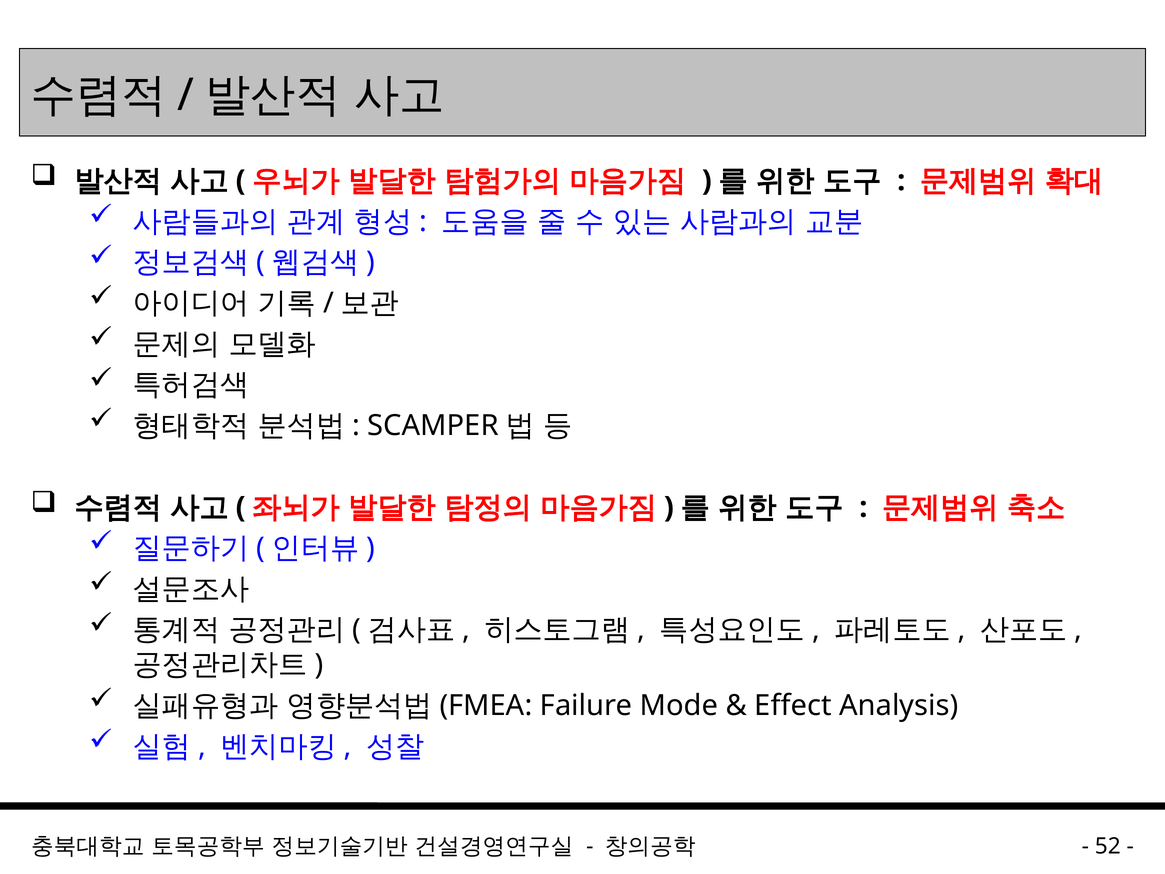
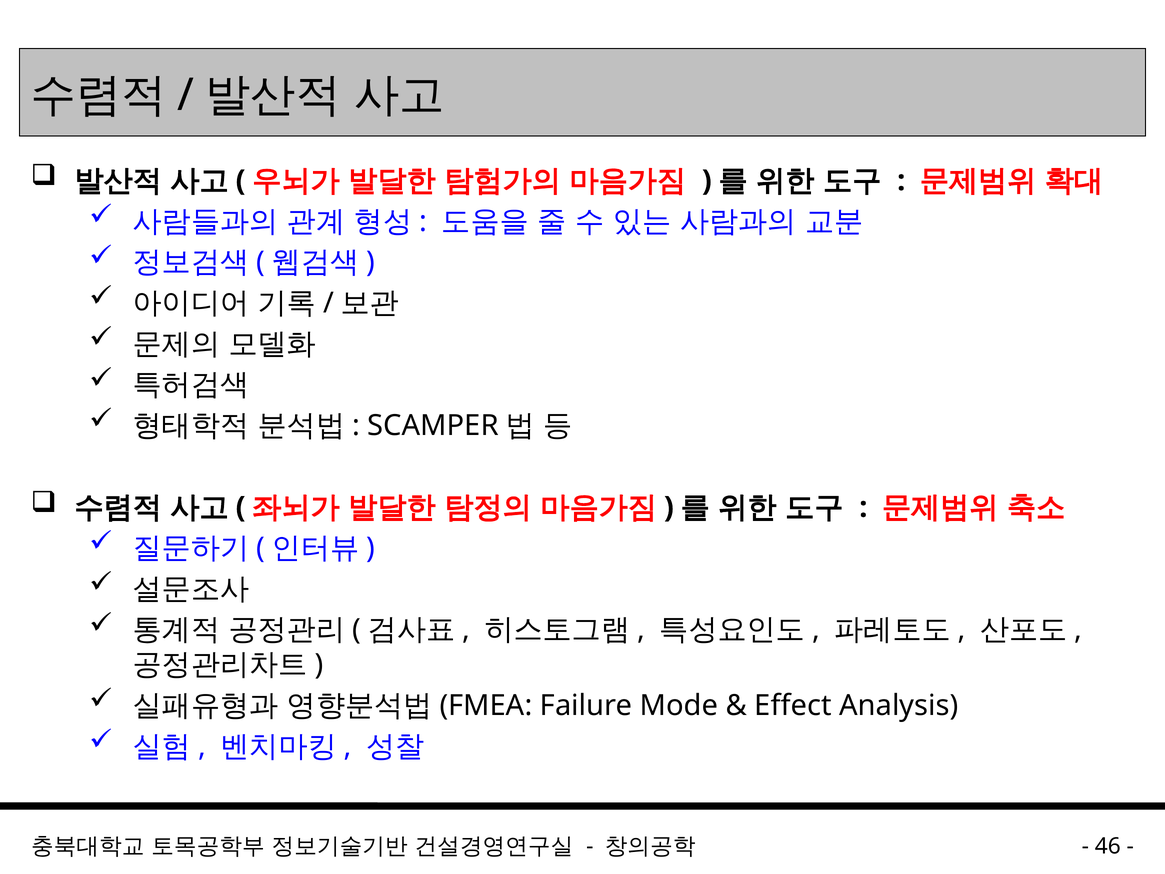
52: 52 -> 46 (1108, 846)
